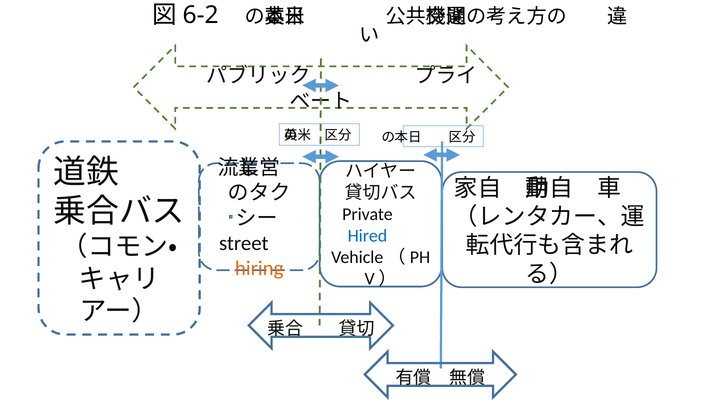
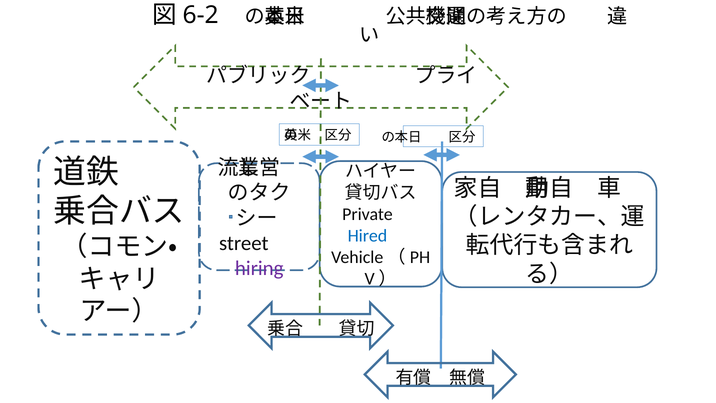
hiring colour: orange -> purple (259, 268)
